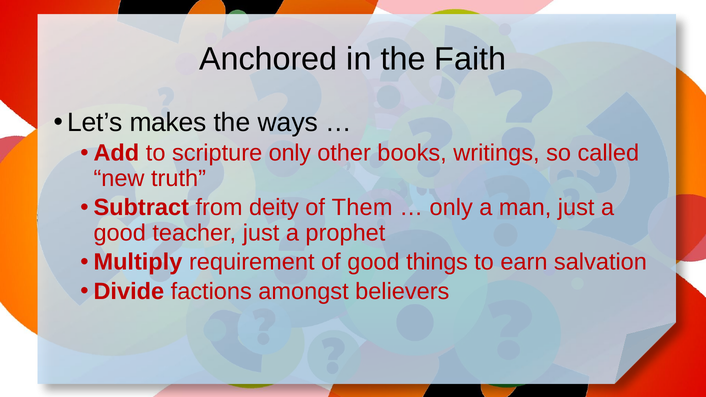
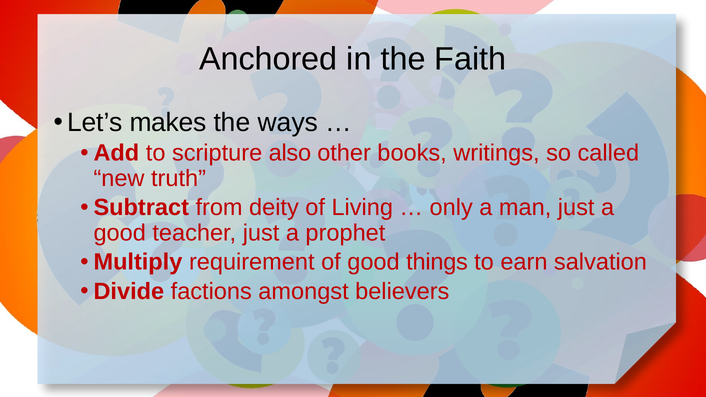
scripture only: only -> also (290, 153)
Them: Them -> Living (362, 208)
